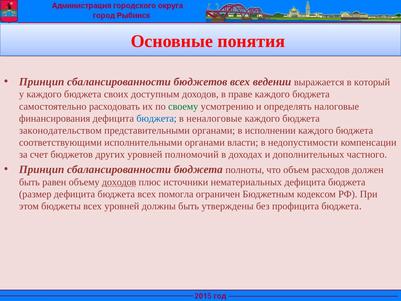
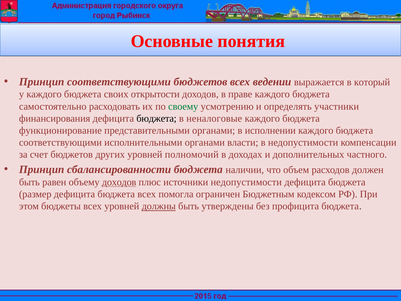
сбалансированности: сбалансированности -> соответствующими (119, 82)
доступным: доступным -> открытости (155, 94)
налоговые: налоговые -> участники (337, 106)
бюджета colour: blue -> black (157, 118)
законодательством: законодательством -> функционирование (60, 130)
полноты: полноты -> наличии (245, 170)
источники нематериальных: нематериальных -> недопустимости (246, 182)
должны underline: none -> present (159, 206)
